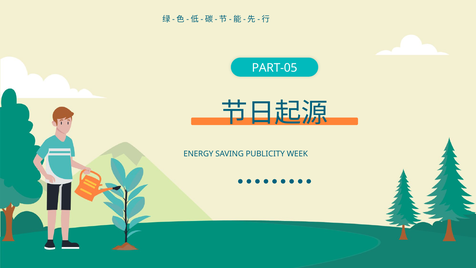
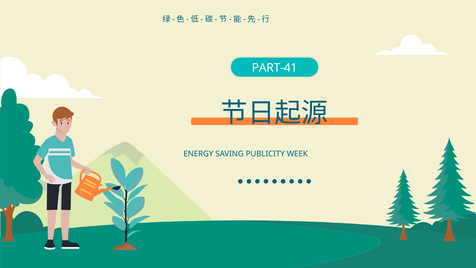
PART-05: PART-05 -> PART-41 (275, 68)
